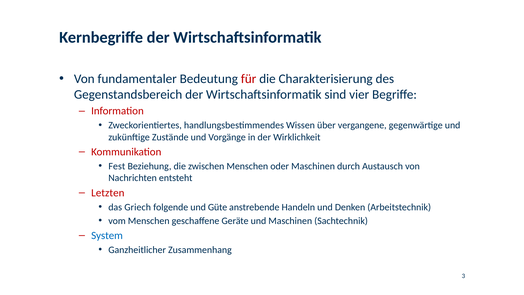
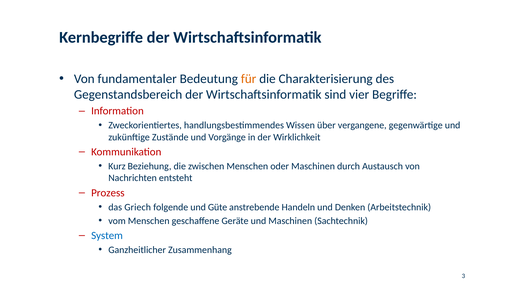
für colour: red -> orange (249, 79)
Fest: Fest -> Kurz (117, 166)
Letzten: Letzten -> Prozess (108, 193)
